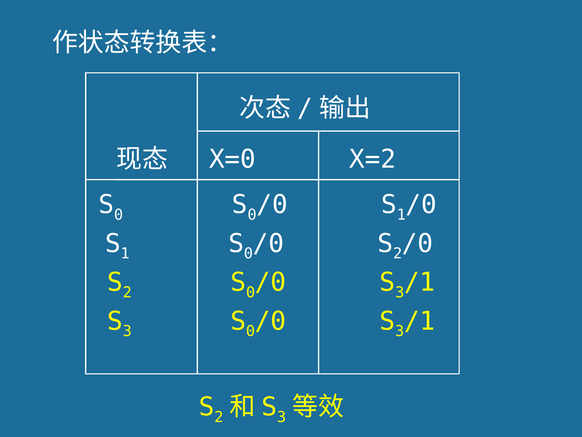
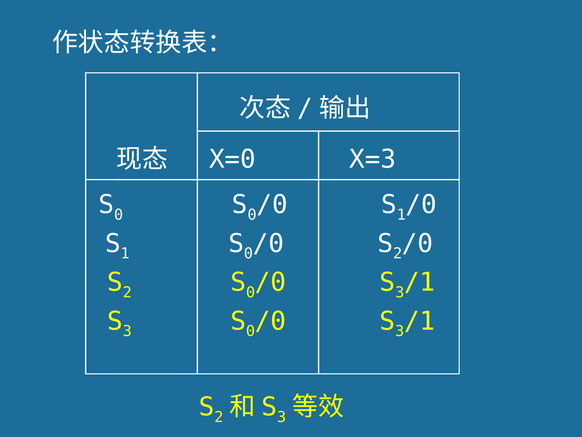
X=2: X=2 -> X=3 (373, 159)
